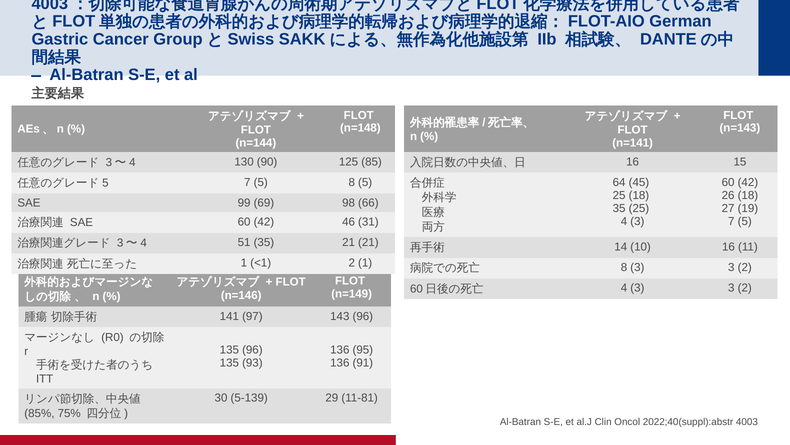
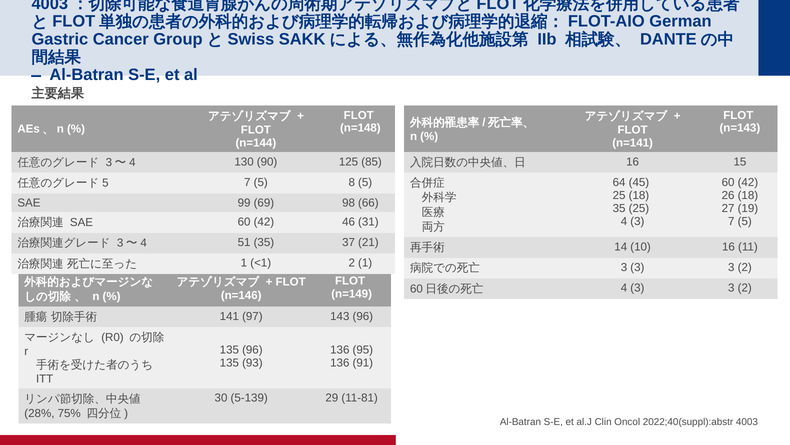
35 21: 21 -> 37 (349, 242)
8: 8 -> 3 (624, 267)
85%: 85% -> 28% (39, 413)
